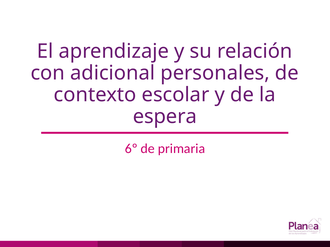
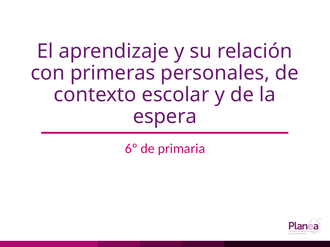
adicional: adicional -> primeras (113, 73)
